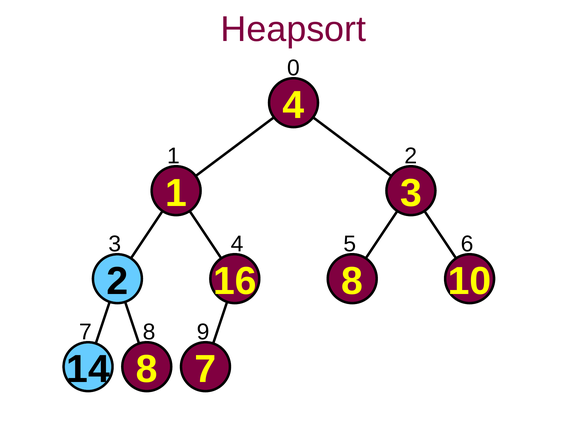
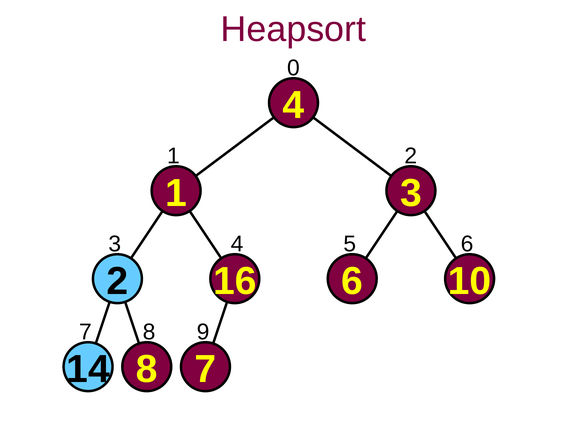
16 8: 8 -> 6 (352, 282)
